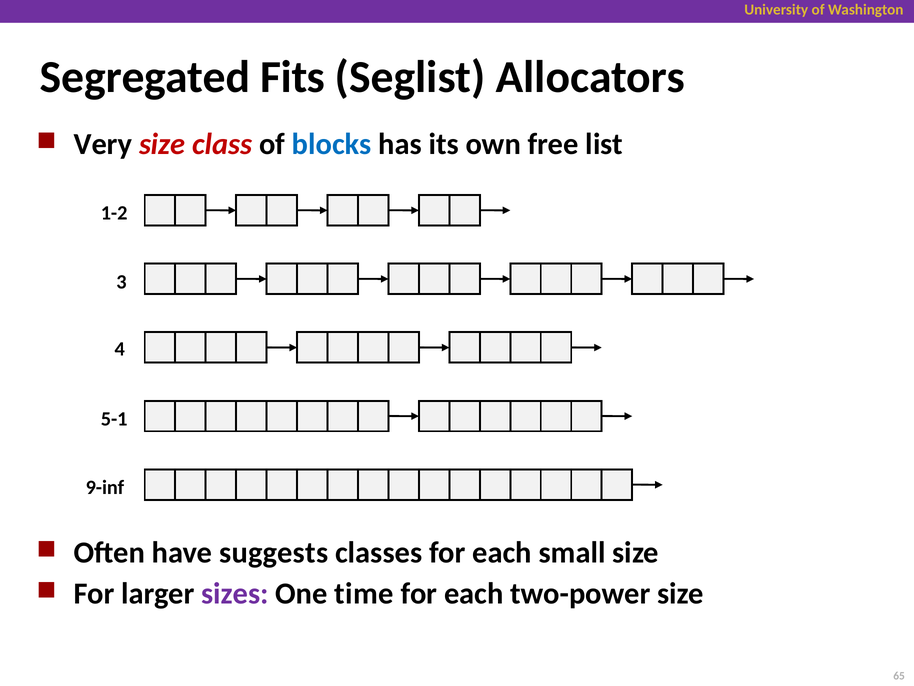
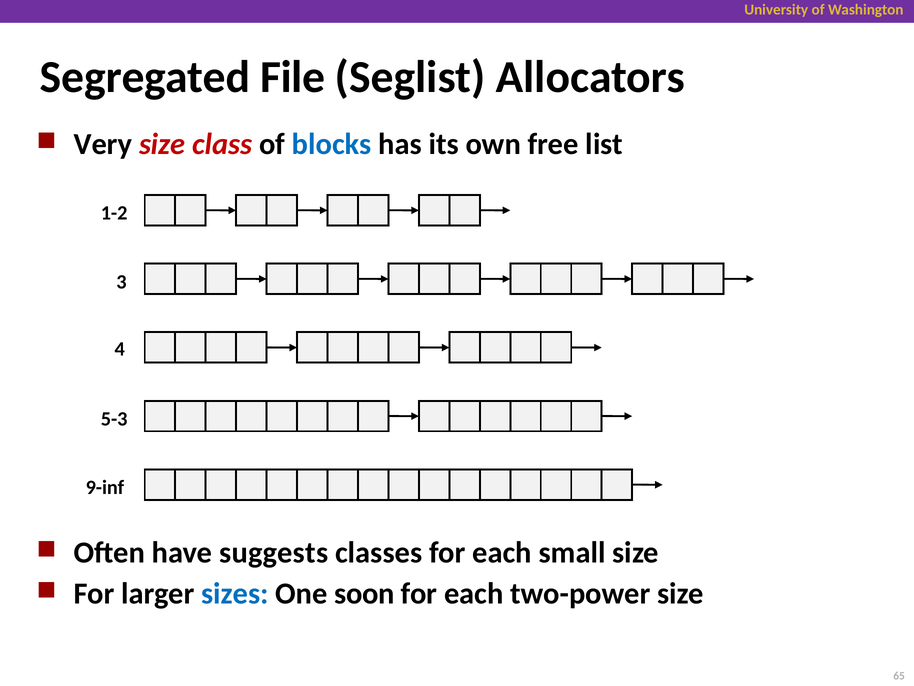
Fits: Fits -> File (293, 77)
5-1: 5-1 -> 5-3 (114, 419)
sizes colour: purple -> blue (235, 593)
time: time -> soon (364, 593)
